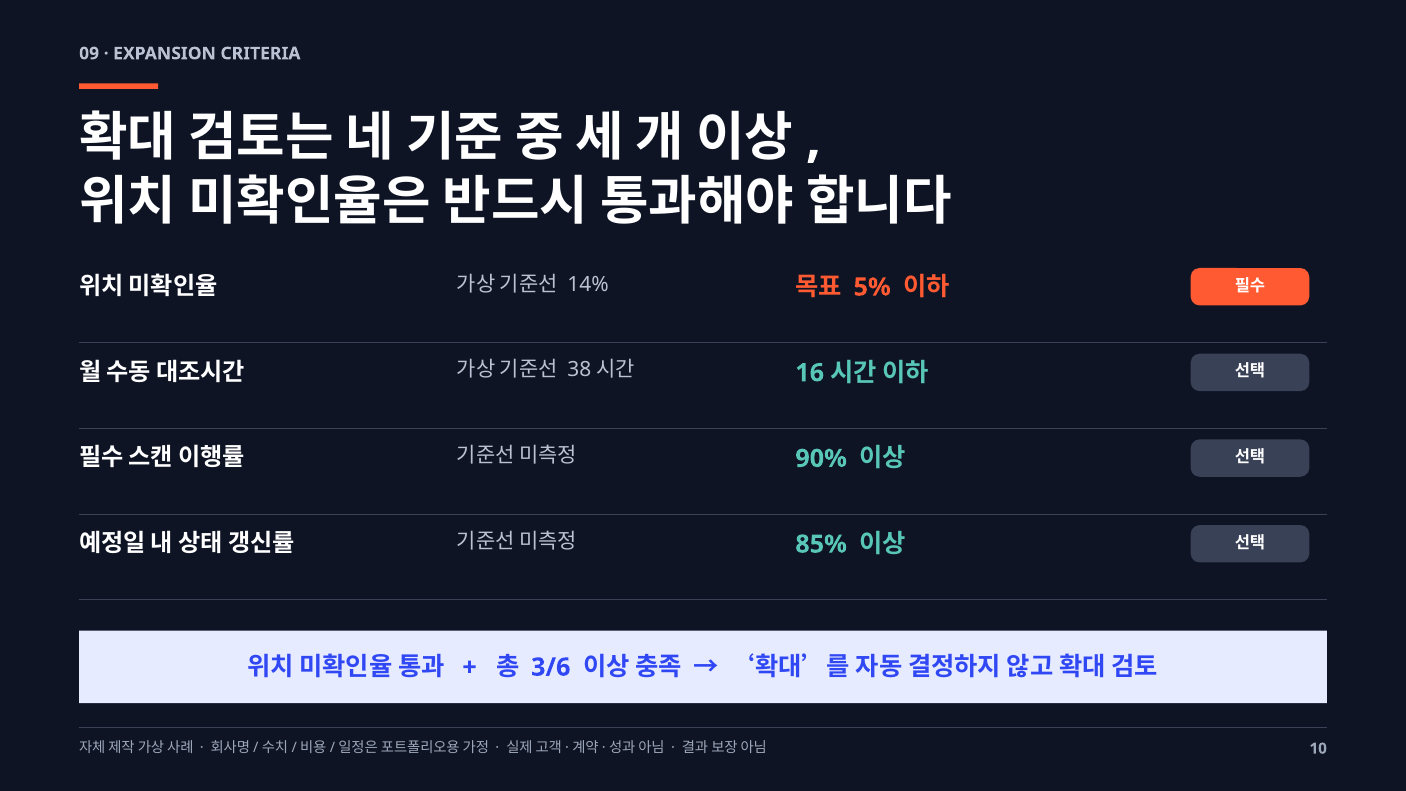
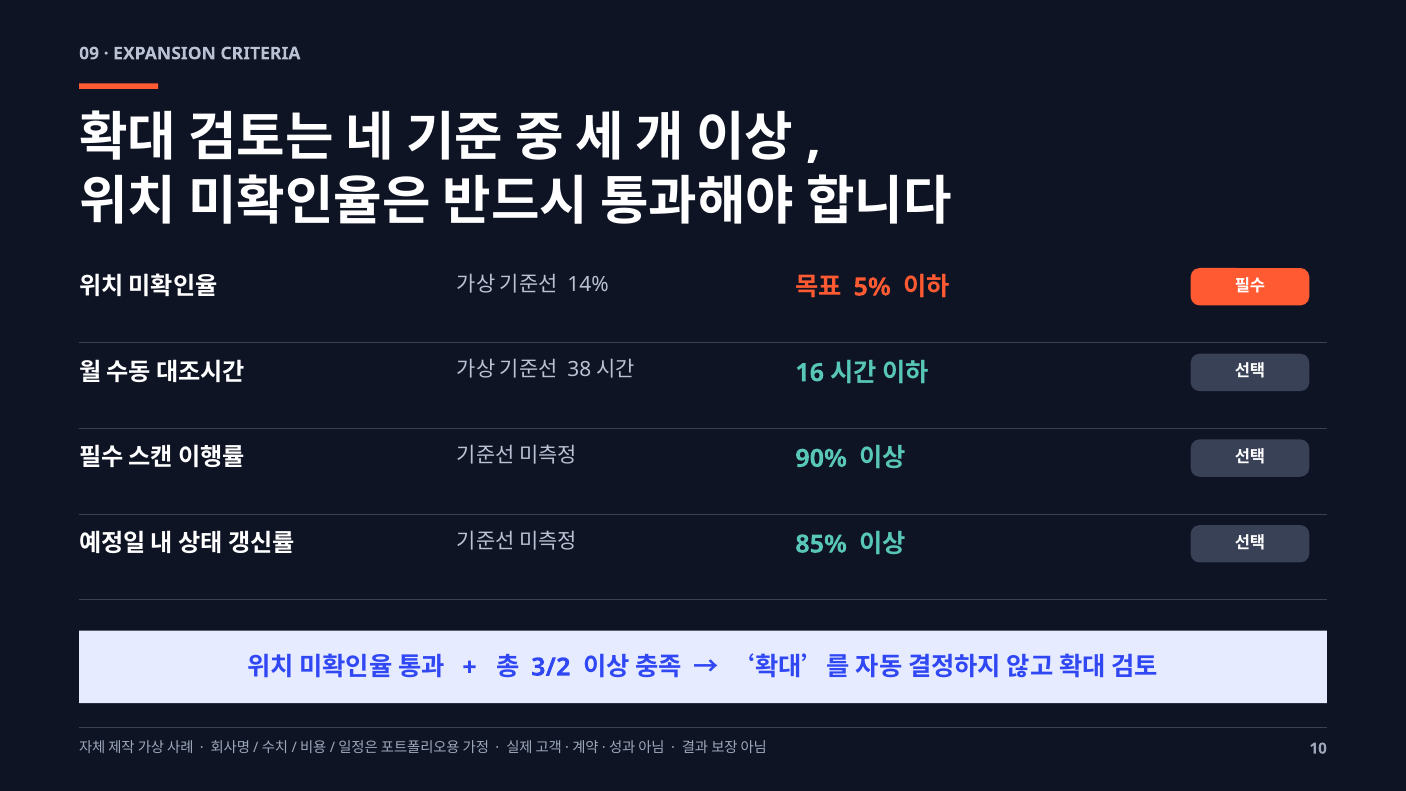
3/6: 3/6 -> 3/2 (551, 667)
